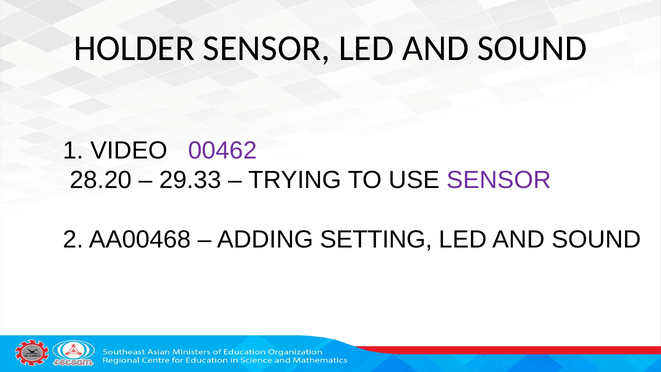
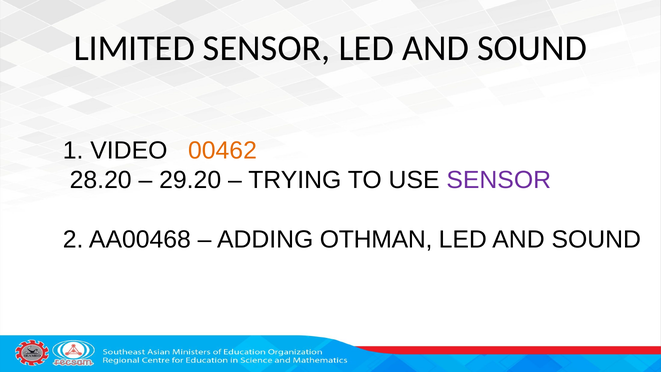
HOLDER: HOLDER -> LIMITED (134, 48)
00462 colour: purple -> orange (222, 150)
29.33: 29.33 -> 29.20 (190, 180)
SETTING: SETTING -> OTHMAN (376, 240)
